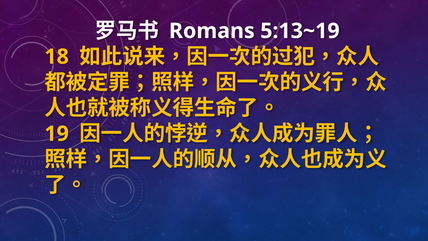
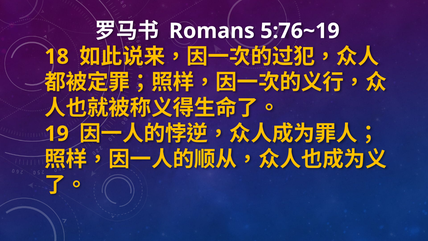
5:13~19: 5:13~19 -> 5:76~19 (300, 31)
